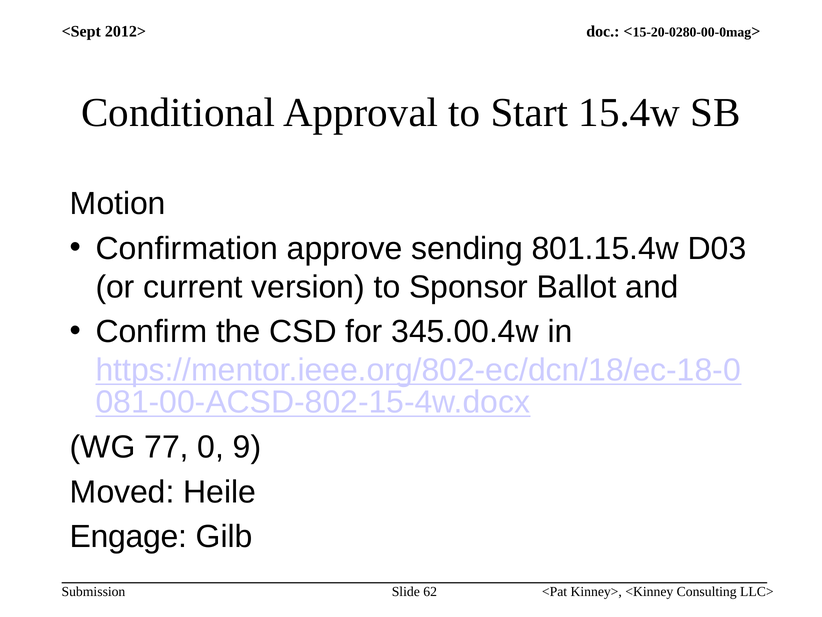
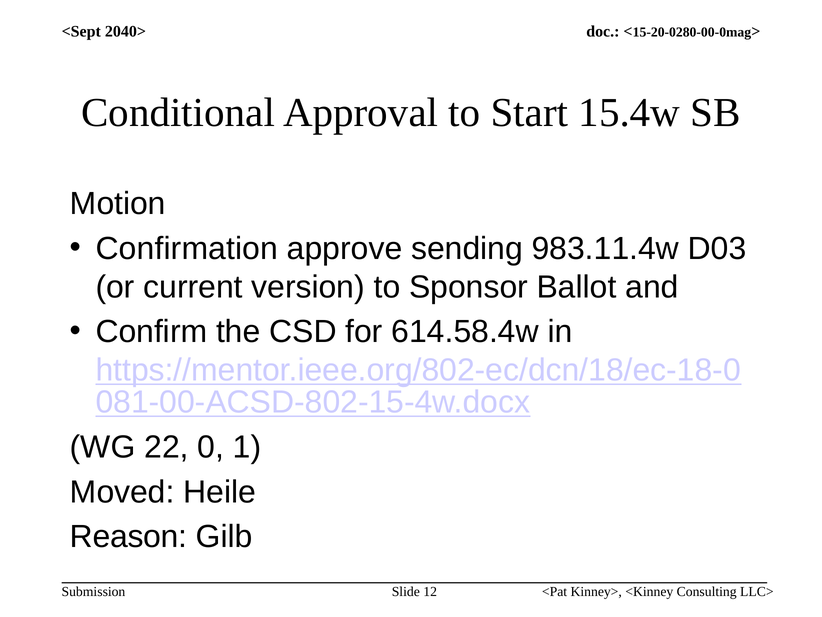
2012>: 2012> -> 2040> (125, 31)
801.15.4w: 801.15.4w -> 983.11.4w (605, 248)
345.00.4w: 345.00.4w -> 614.58.4w (465, 332)
77: 77 -> 22 (166, 447)
9: 9 -> 1 (247, 447)
Engage: Engage -> Reason (129, 536)
62: 62 -> 12 (430, 591)
